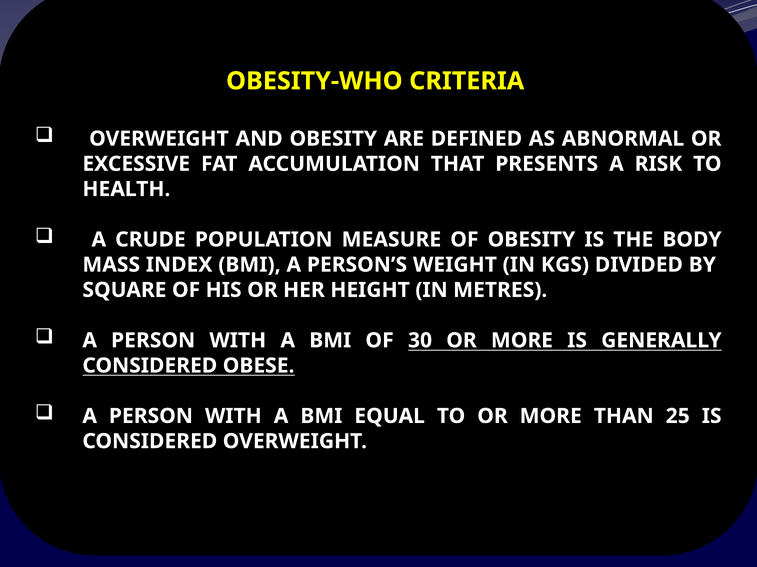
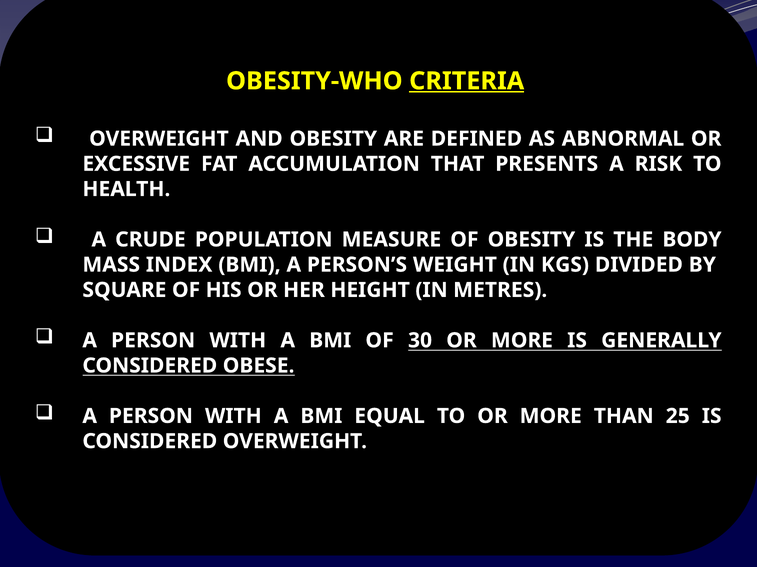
CRITERIA underline: none -> present (467, 81)
